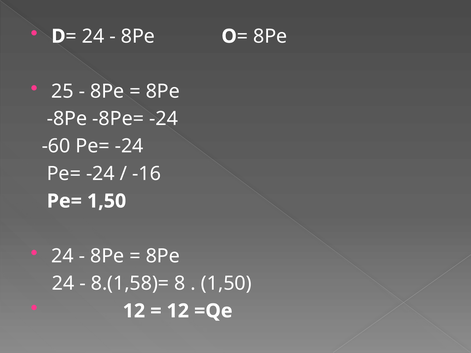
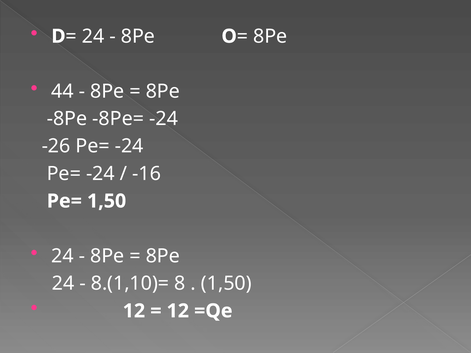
25: 25 -> 44 (62, 91)
-60: -60 -> -26 (56, 146)
8.(1,58)=: 8.(1,58)= -> 8.(1,10)= (130, 284)
